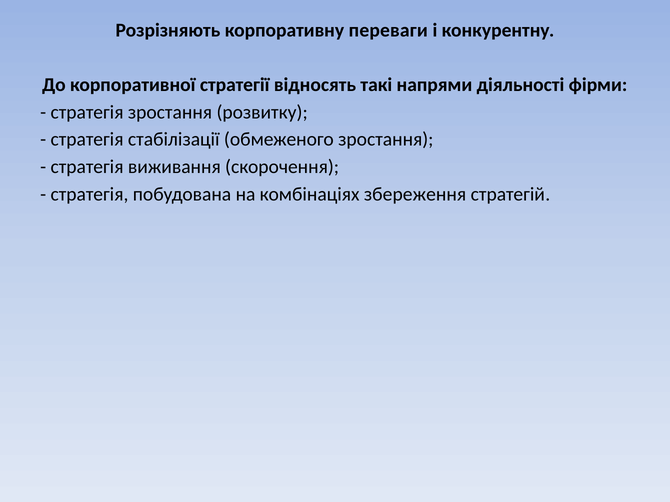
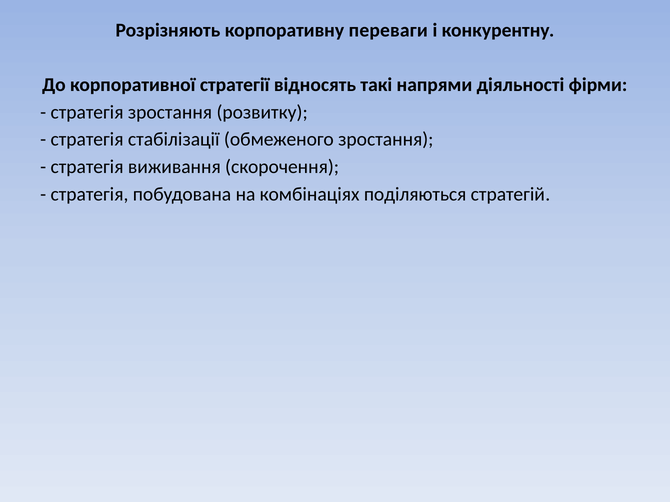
збереження: збереження -> поділяються (415, 194)
